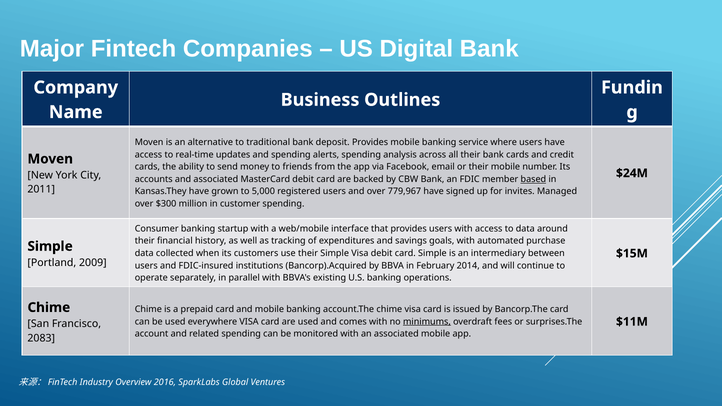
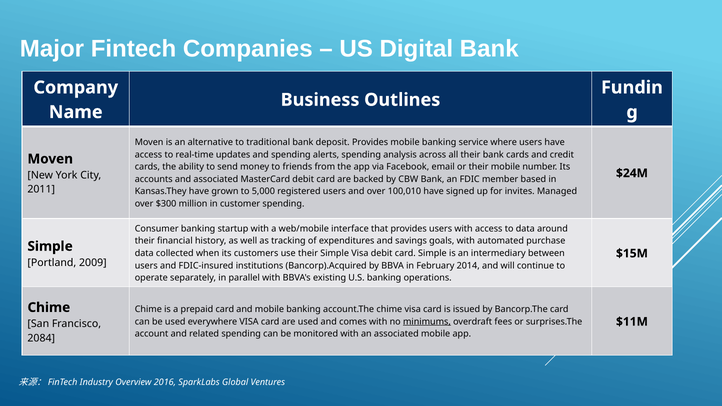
based underline: present -> none (533, 179)
779,967: 779,967 -> 100,010 (404, 192)
2083: 2083 -> 2084 (41, 338)
